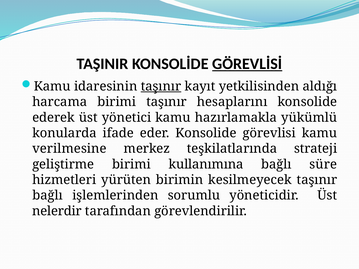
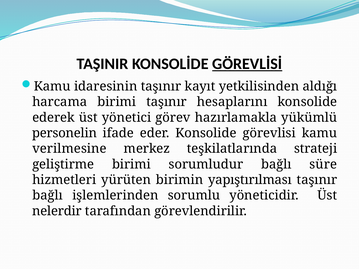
taşınır underline: present -> none (161, 86)
yönetici kamu: kamu -> görev (173, 118)
konularda: konularda -> personelin (65, 133)
kullanımına: kullanımına -> sorumludur (206, 164)
kesilmeyecek: kesilmeyecek -> yapıştırılması (250, 180)
